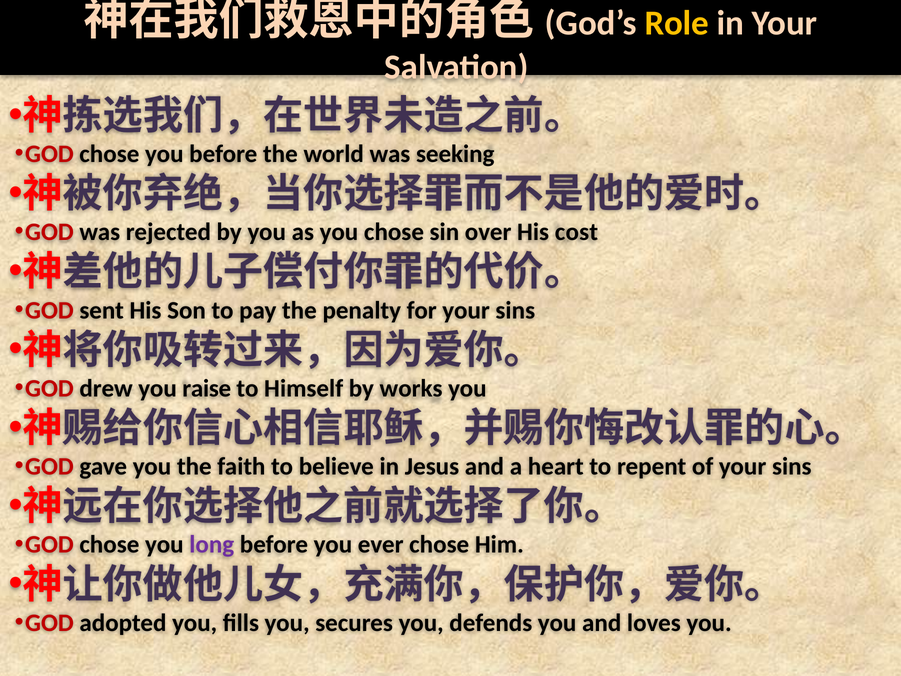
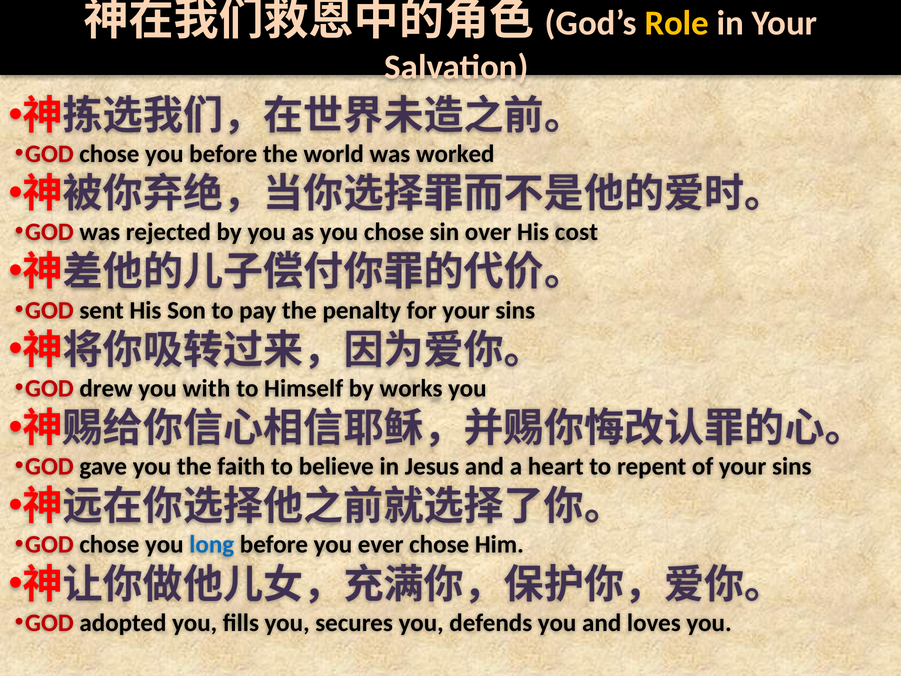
seeking: seeking -> worked (455, 154)
raise: raise -> with (206, 388)
long colour: purple -> blue (212, 544)
